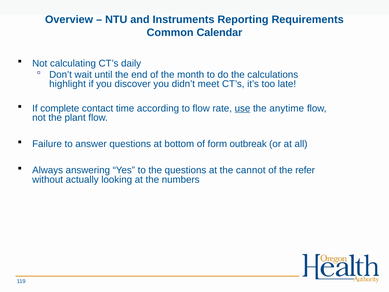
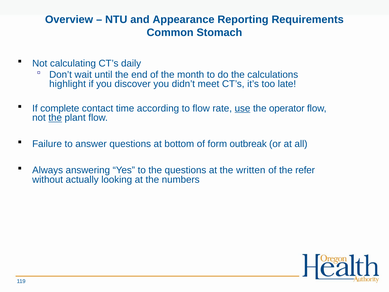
Instruments: Instruments -> Appearance (184, 20)
Calendar: Calendar -> Stomach (219, 33)
anytime: anytime -> operator (287, 108)
the underline: none -> present (55, 118)
cannot: cannot -> written (251, 170)
